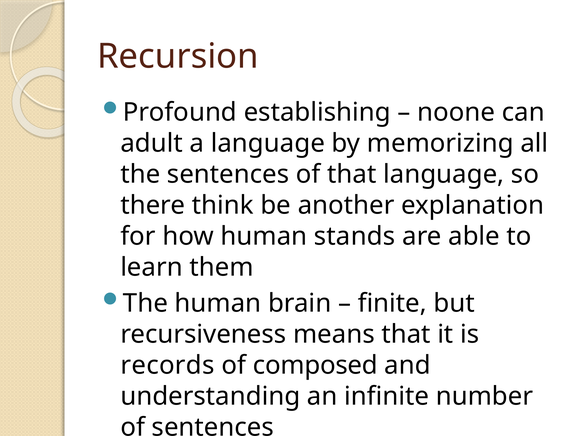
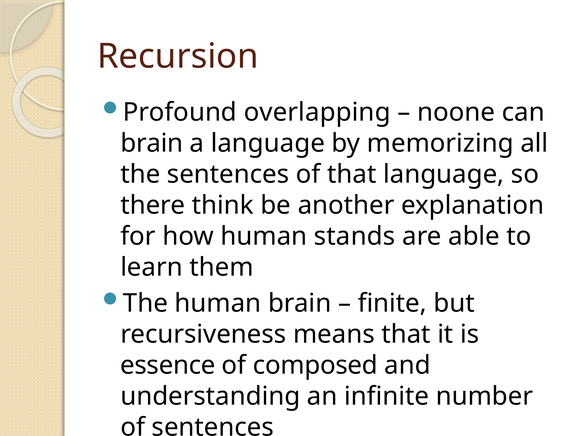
establishing: establishing -> overlapping (317, 112)
adult: adult -> brain (152, 143)
records: records -> essence (168, 366)
